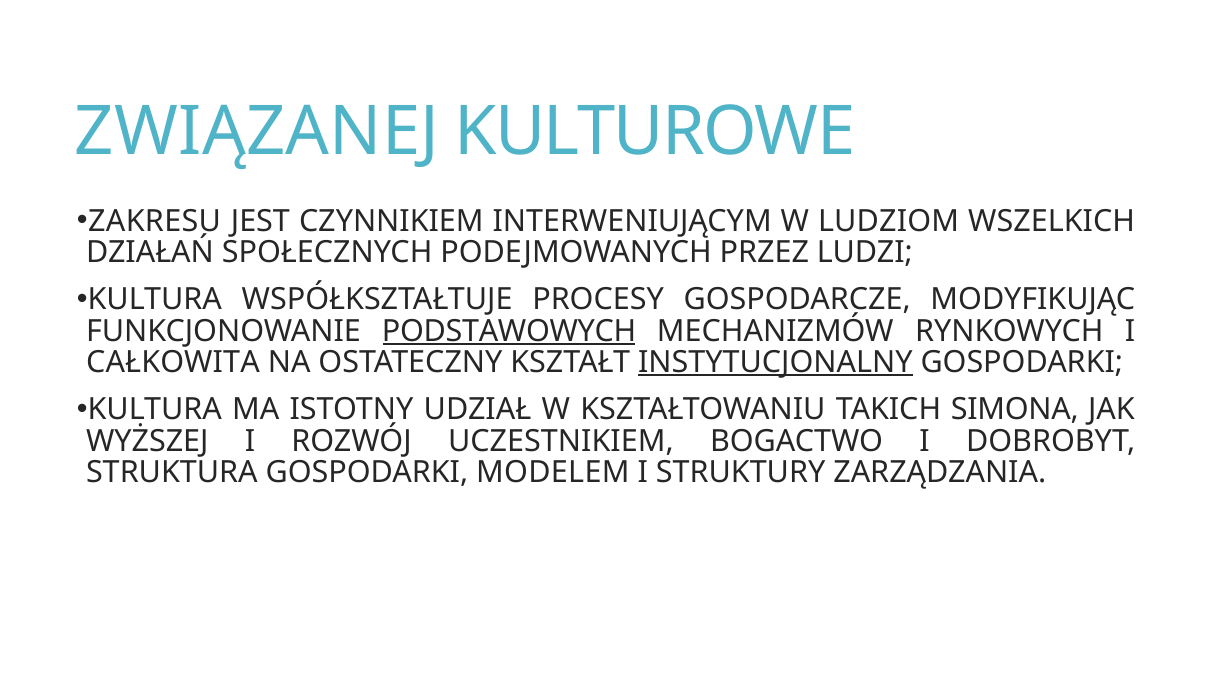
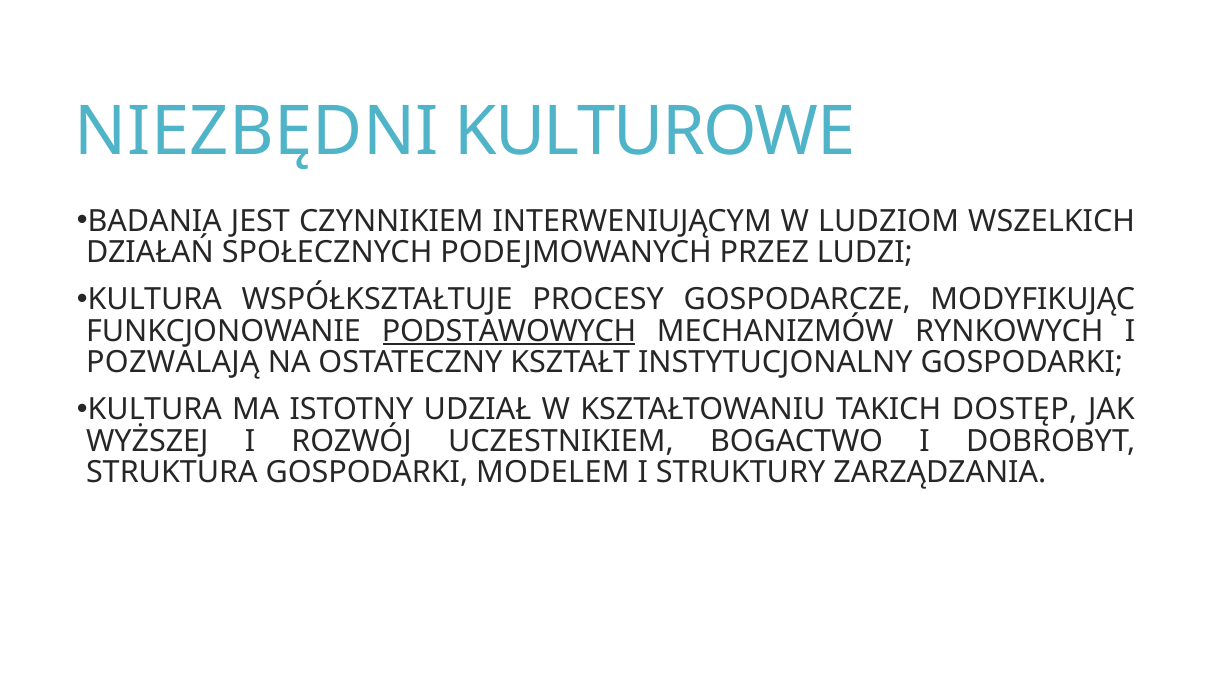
ZWIĄZANEJ: ZWIĄZANEJ -> NIEZBĘDNI (257, 131)
ZAKRESU: ZAKRESU -> BADANIA (155, 221)
CAŁKOWITA: CAŁKOWITA -> POZWALAJĄ (173, 362)
INSTYTUCJONALNY underline: present -> none (775, 362)
SIMONA: SIMONA -> DOSTĘP (1015, 410)
